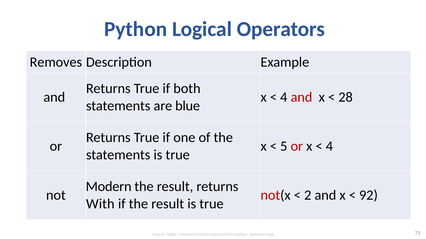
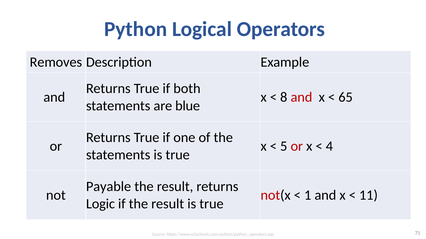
4: 4 -> 8 (284, 97)
28: 28 -> 65 (346, 97)
Modern: Modern -> Payable (109, 187)
2: 2 -> 1 (308, 196)
92: 92 -> 11 (368, 196)
With: With -> Logic (100, 204)
